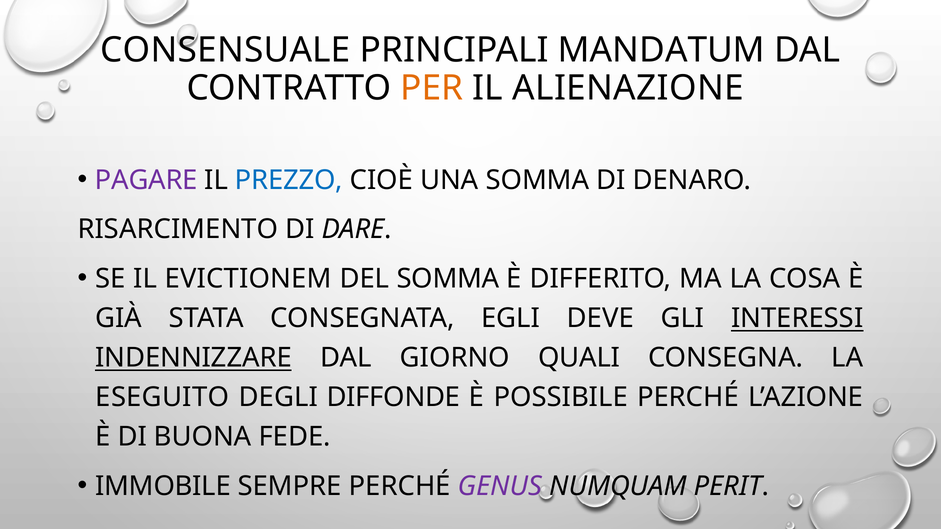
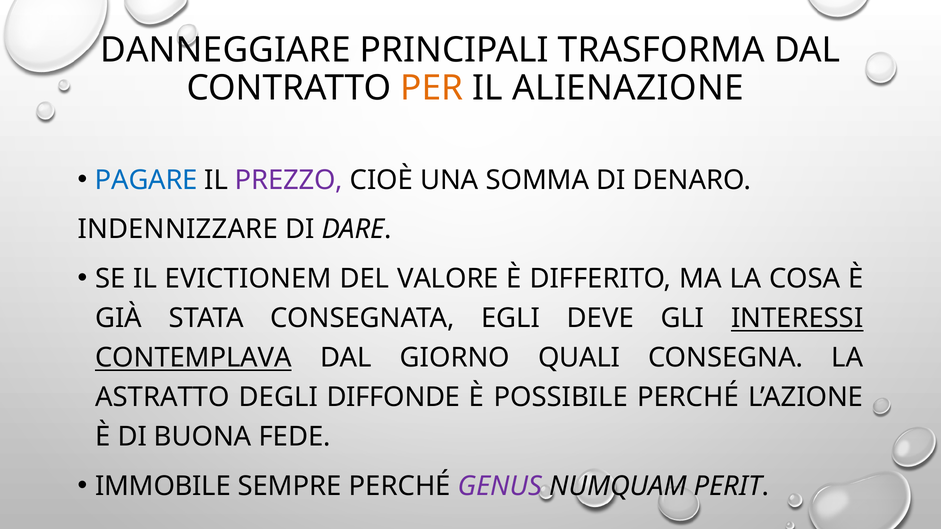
CONSENSUALE: CONSENSUALE -> DANNEGGIARE (226, 50)
MANDATUM: MANDATUM -> TRASFORMA (661, 50)
PAGARE colour: purple -> blue (146, 180)
PREZZO colour: blue -> purple (289, 180)
RISARCIMENTO: RISARCIMENTO -> INDENNIZZARE (178, 229)
DEL SOMMA: SOMMA -> VALORE (448, 279)
INDENNIZZARE: INDENNIZZARE -> CONTEMPLAVA (194, 358)
ESEGUITO: ESEGUITO -> ASTRATTO (162, 397)
